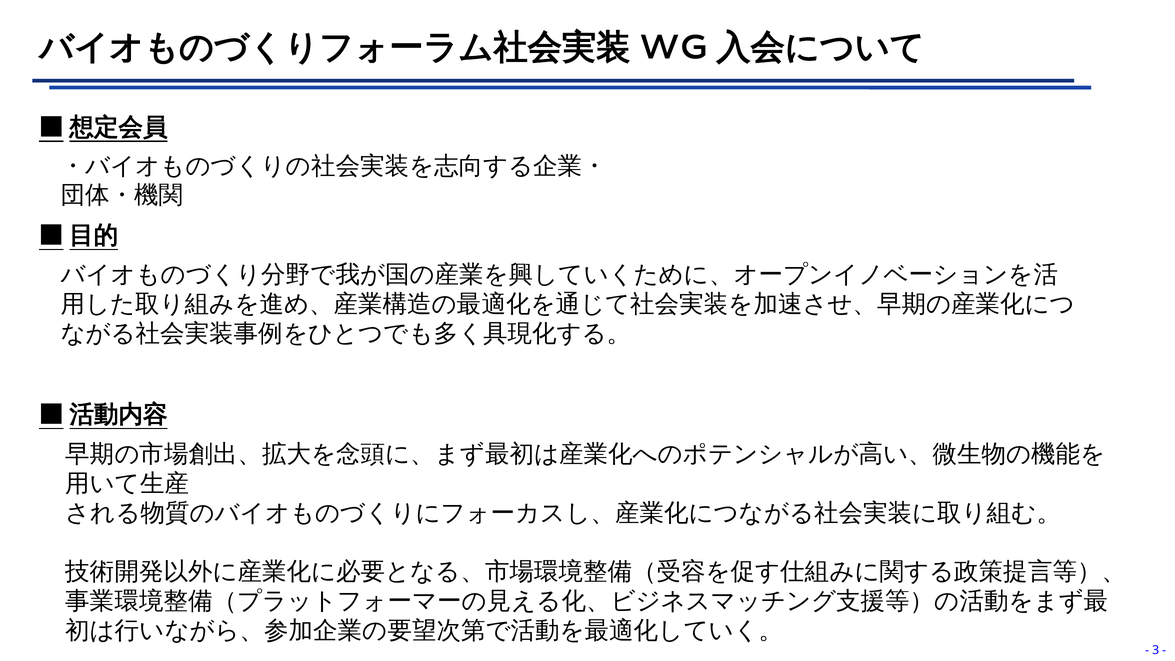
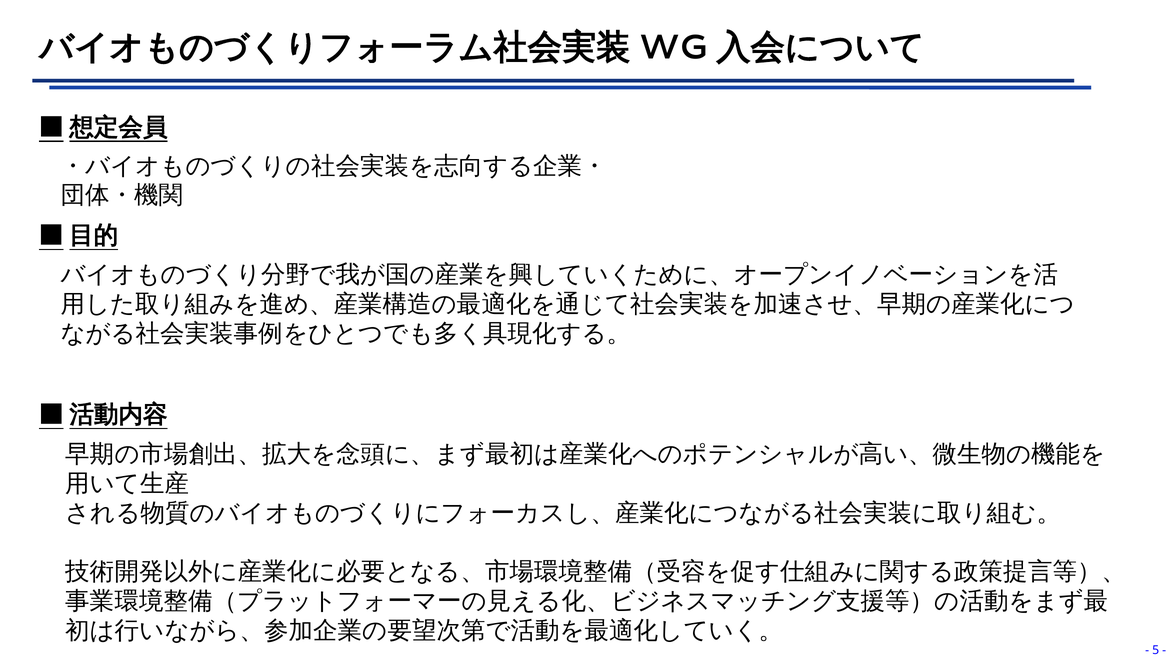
3: 3 -> 5 (1156, 650)
